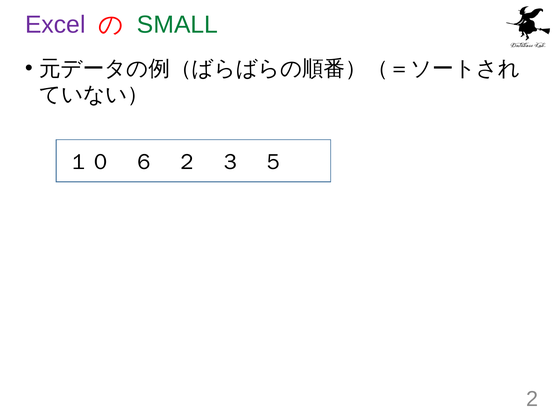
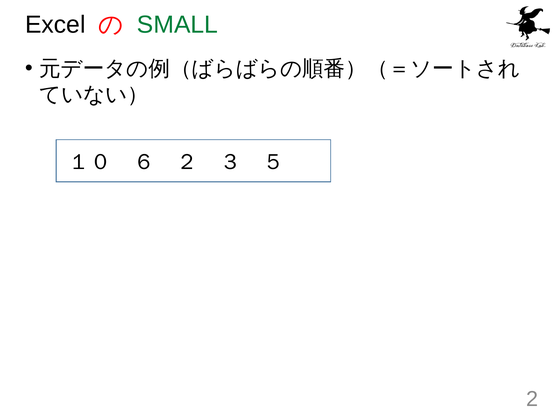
Excel colour: purple -> black (55, 25)
